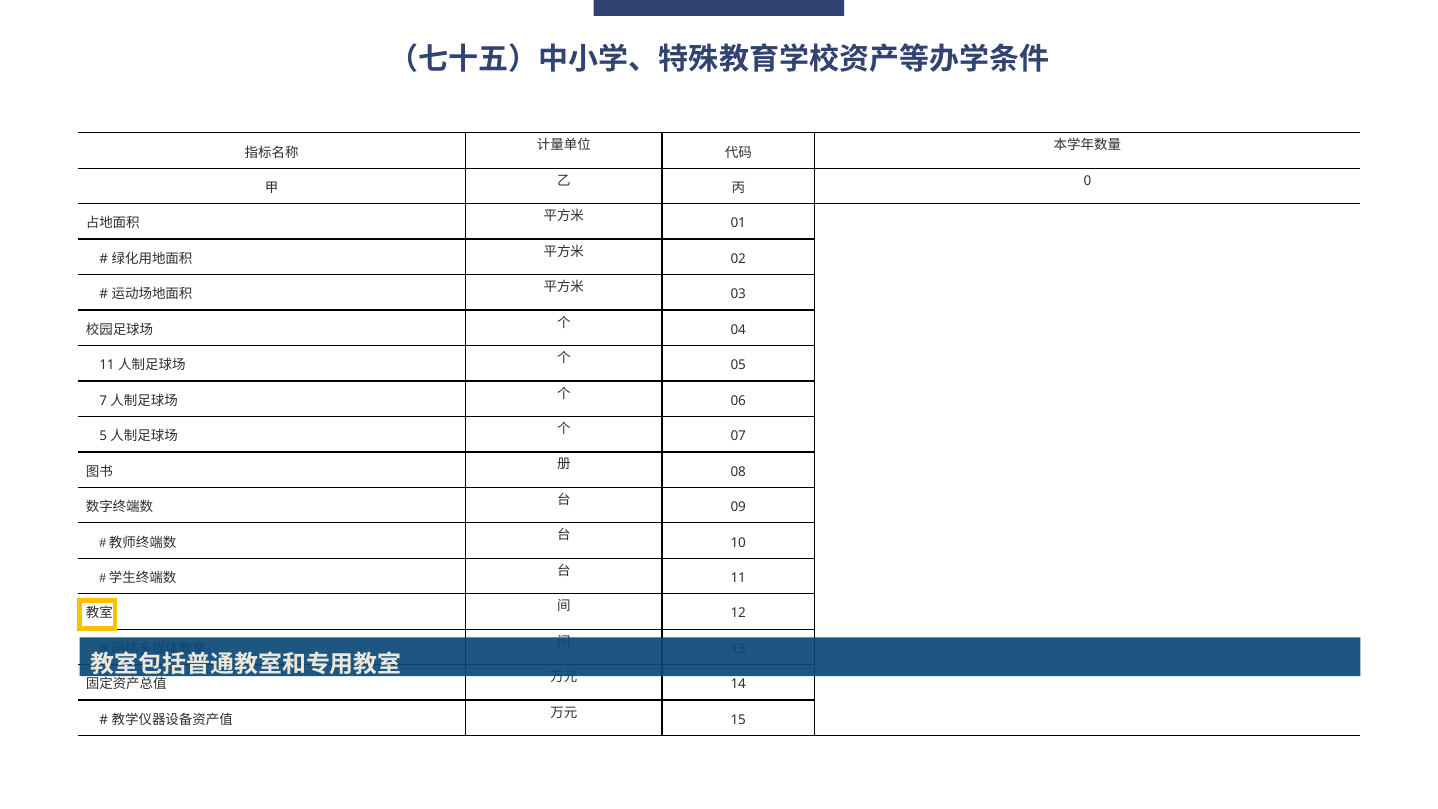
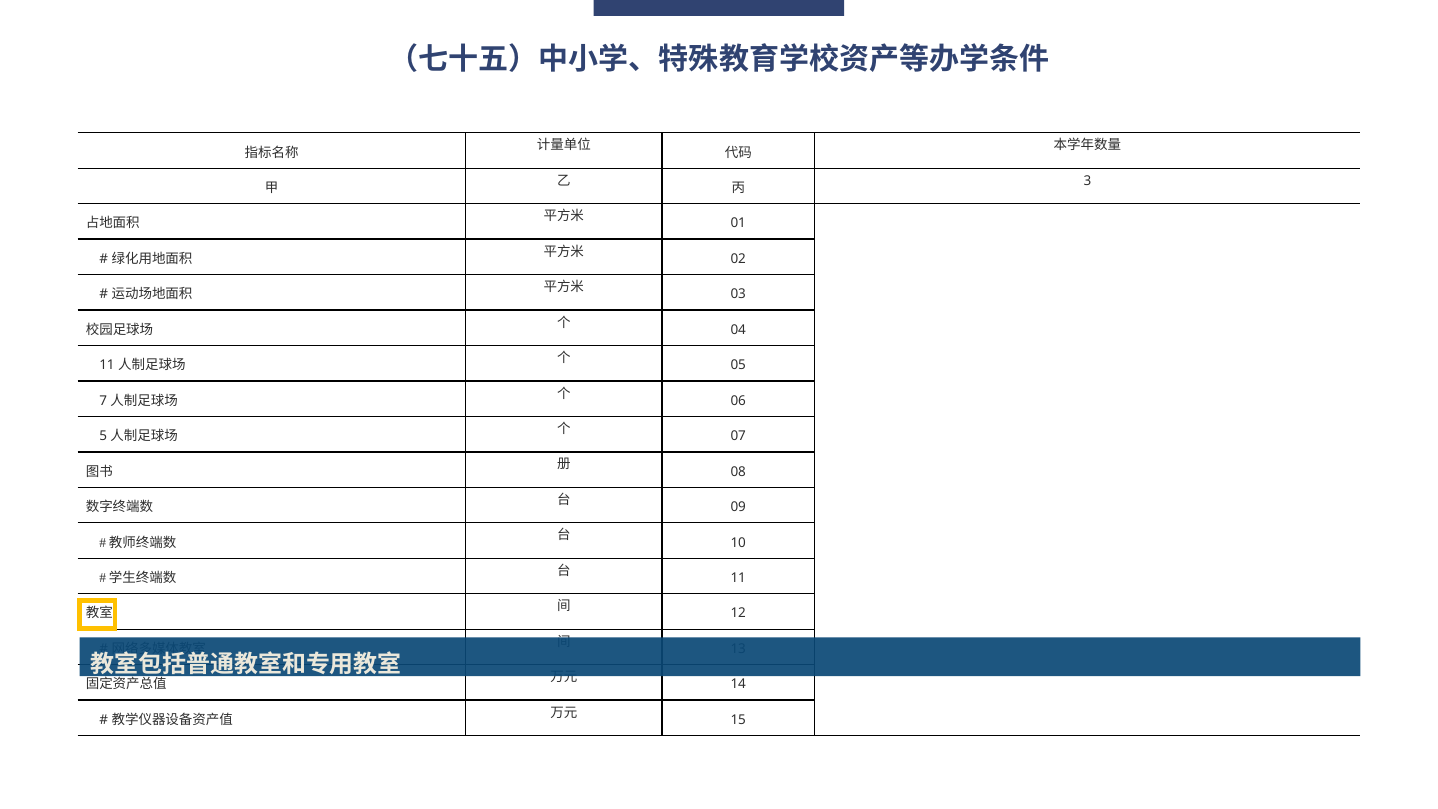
0: 0 -> 3 (1087, 181)
